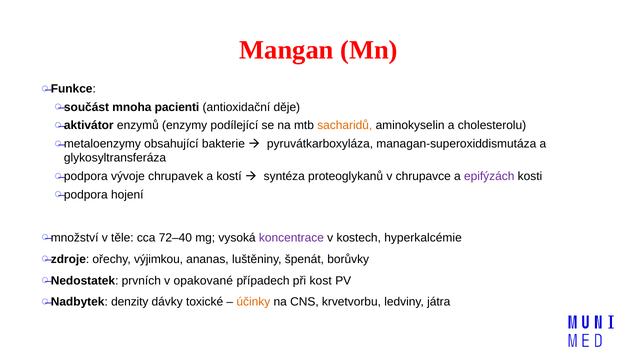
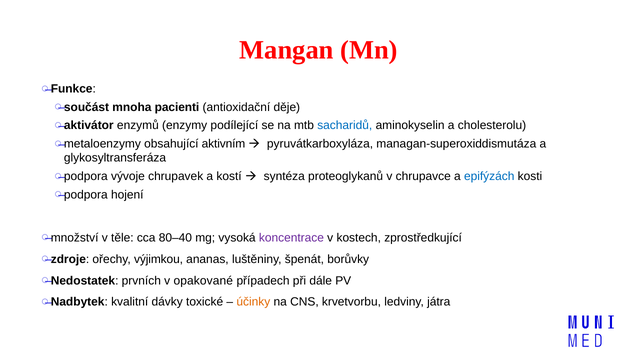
sacharidů colour: orange -> blue (345, 126)
bakterie: bakterie -> aktivním (224, 144)
epifýzách colour: purple -> blue (489, 176)
72–40: 72–40 -> 80–40 (175, 238)
hyperkalcémie: hyperkalcémie -> zprostředkující (423, 238)
kost: kost -> dále (321, 281)
denzity: denzity -> kvalitní (130, 302)
